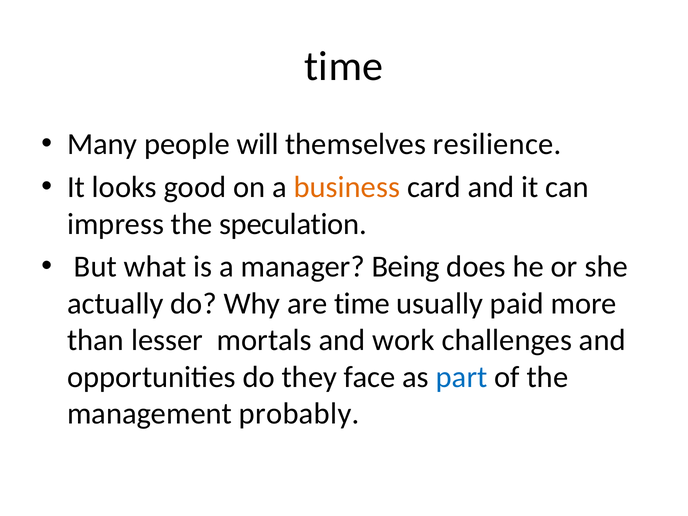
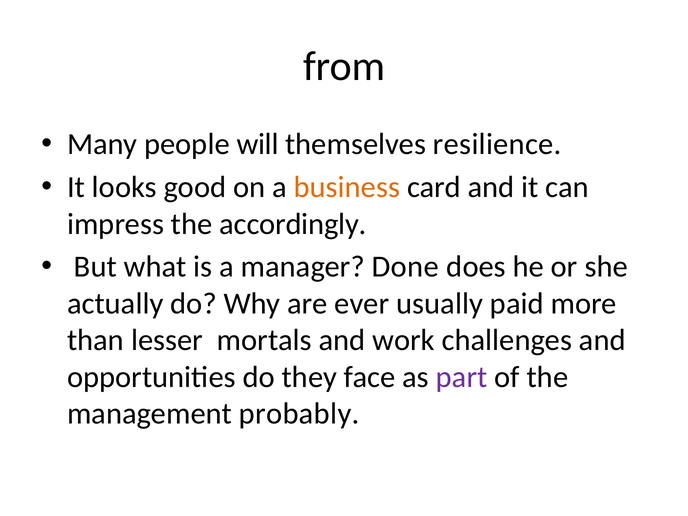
time: time -> from (344, 67)
speculation: speculation -> accordingly (293, 224)
Being: Being -> Done (405, 267)
are time: time -> ever (362, 304)
part colour: blue -> purple (462, 377)
